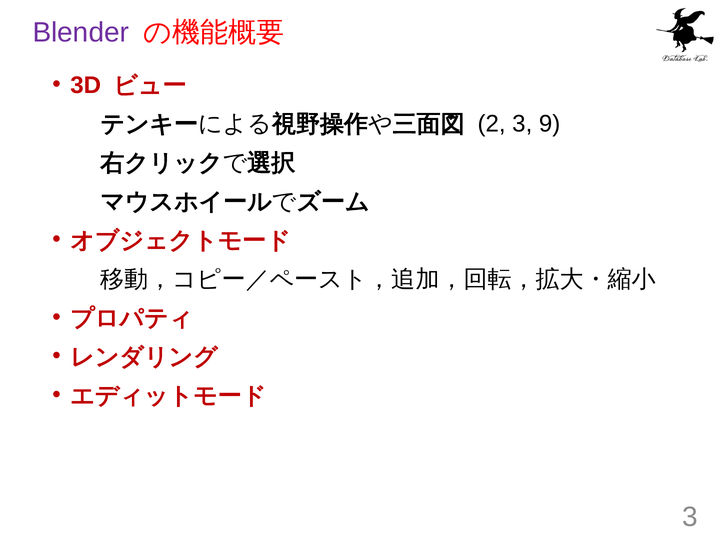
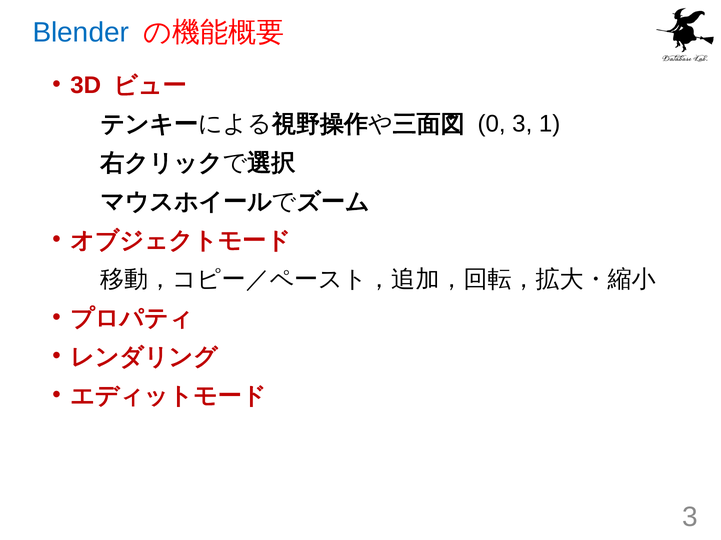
Blender colour: purple -> blue (81, 32)
2: 2 -> 0 (492, 124)
9: 9 -> 1 (550, 124)
